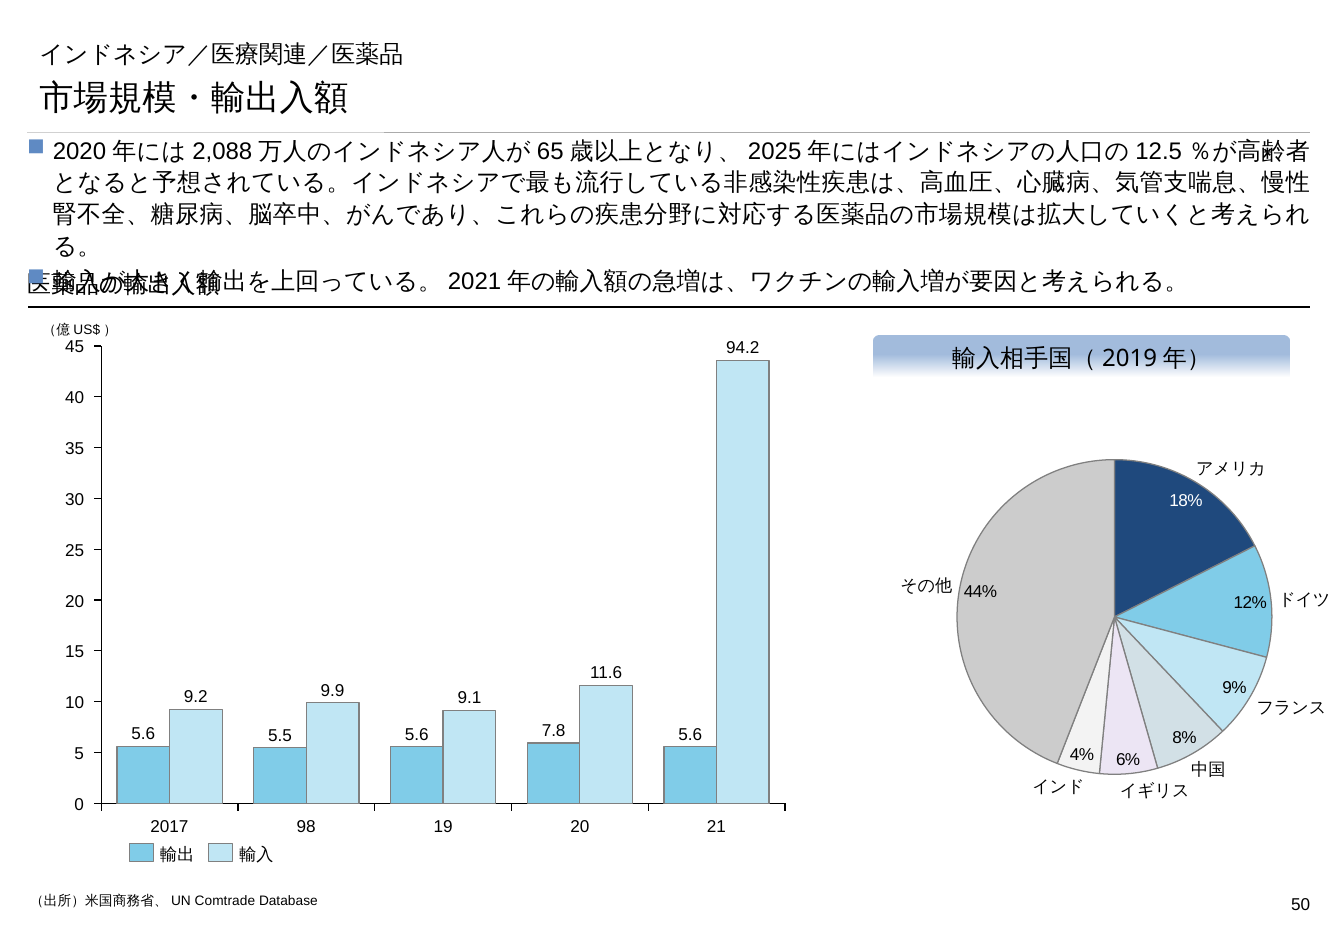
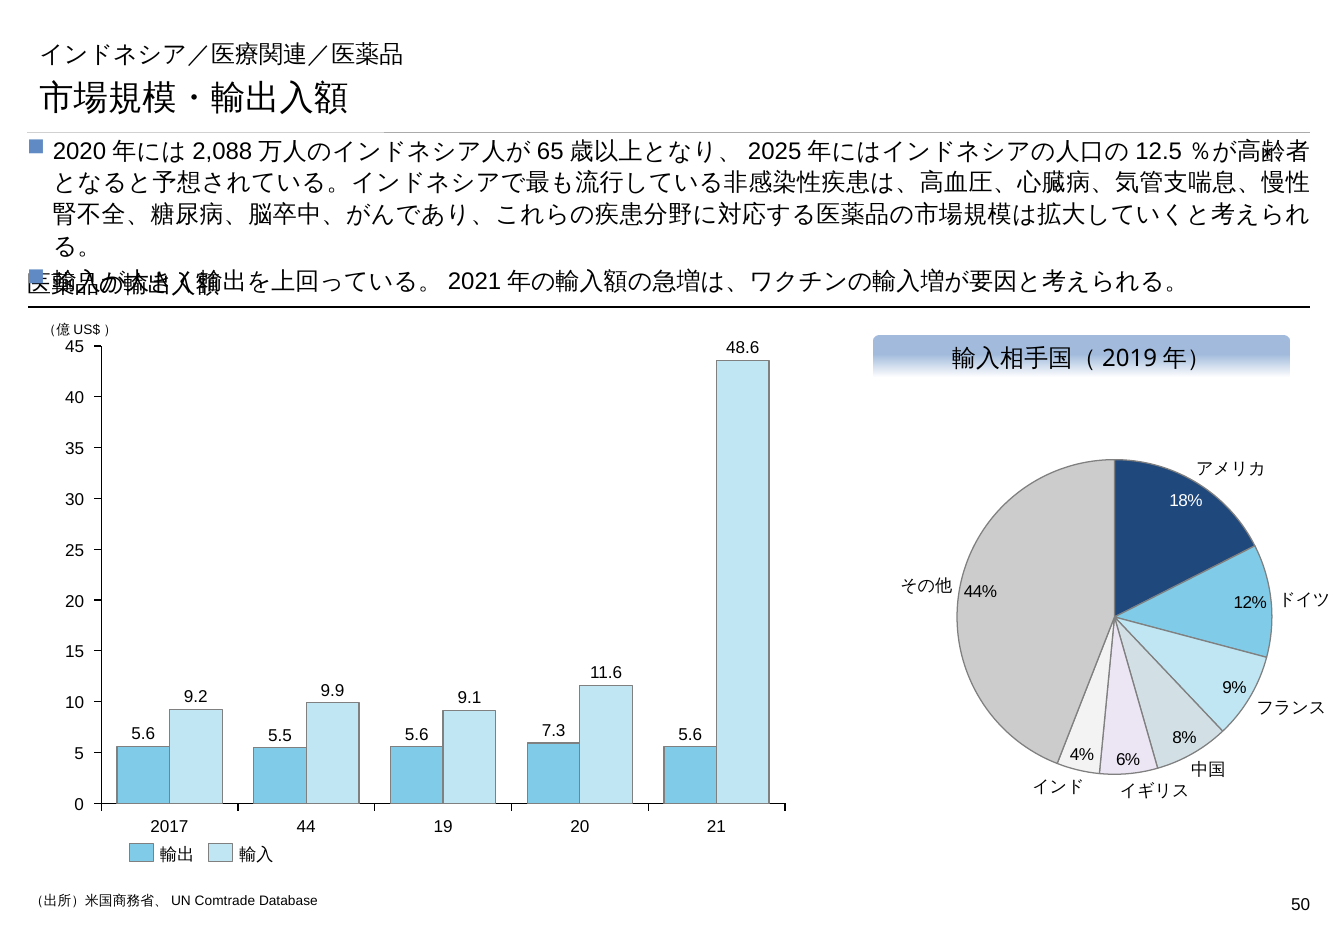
94.2: 94.2 -> 48.6 (743, 348)
7.8: 7.8 -> 7.3 (554, 731)
98: 98 -> 44 (306, 827)
